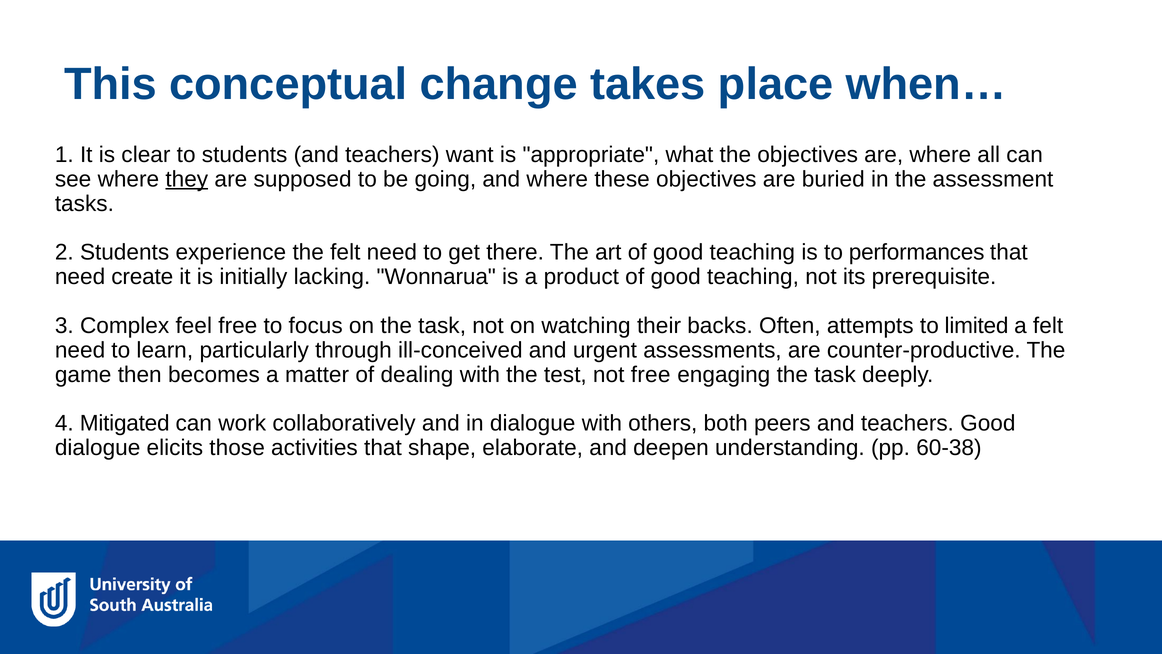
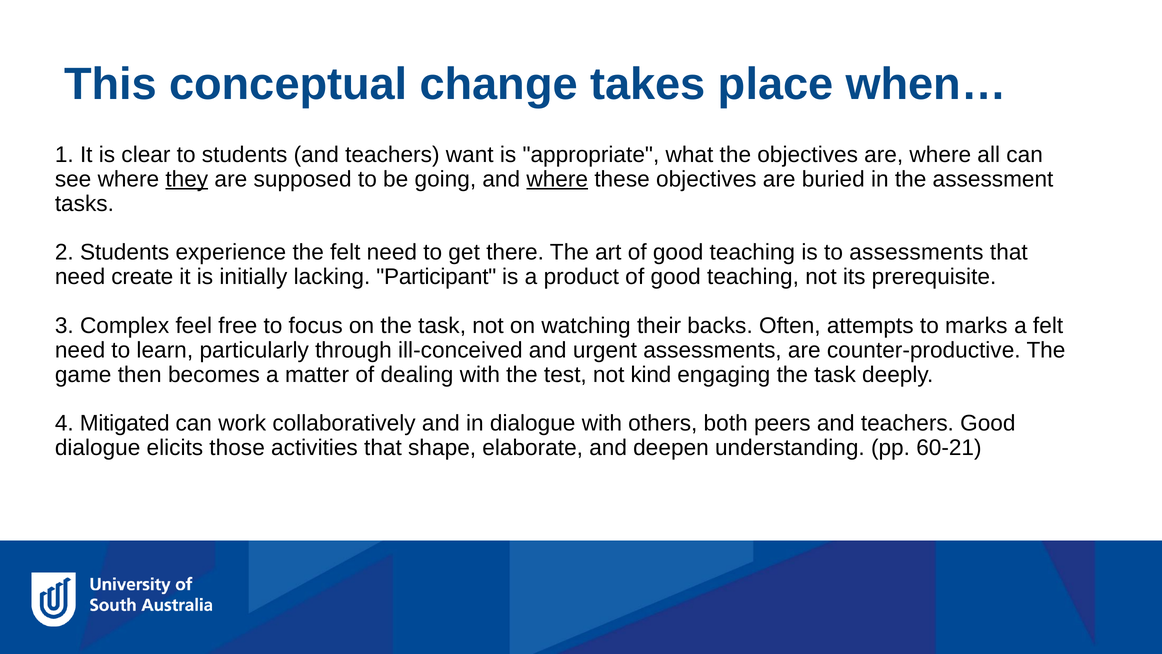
where underline: none -> present (557, 179)
to performances: performances -> assessments (916, 252)
Wonnarua: Wonnarua -> Participant (436, 277)
limited: limited -> marks (976, 325)
not free: free -> kind (651, 374)
60-38: 60-38 -> 60-21 (949, 448)
